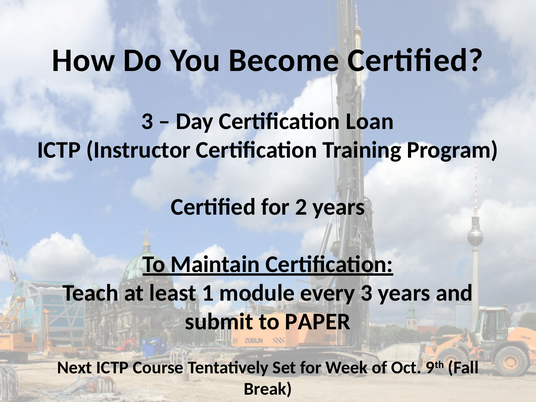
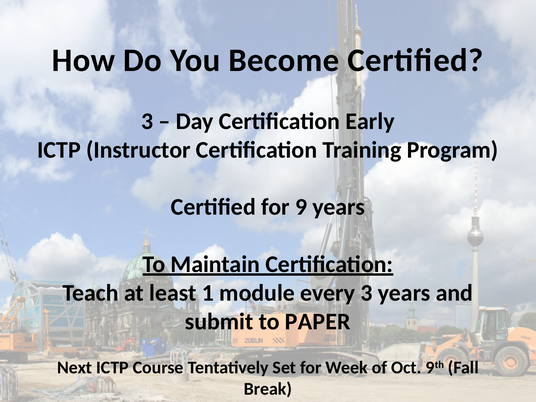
Loan: Loan -> Early (370, 121)
2: 2 -> 9 (301, 207)
